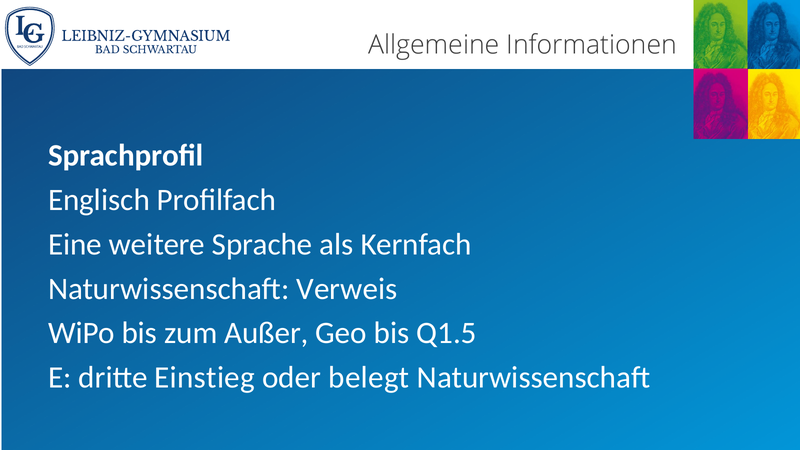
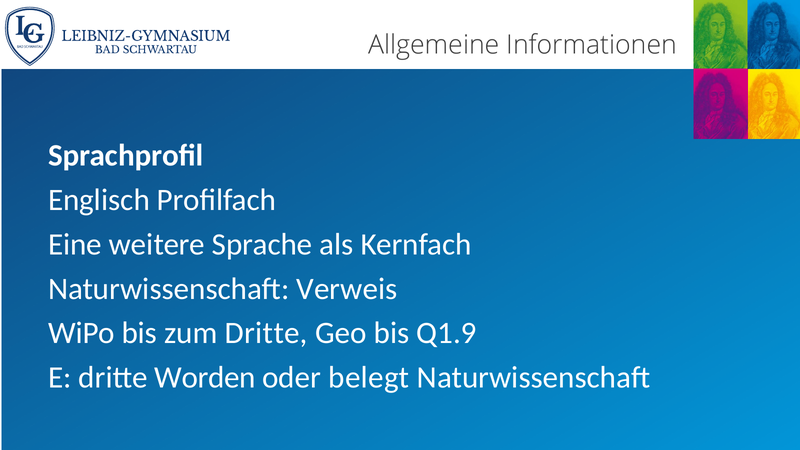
zum Außer: Außer -> Dritte (266, 333)
Q1.5: Q1.5 -> Q1.9 (447, 333)
Einstieg: Einstieg -> Worden (205, 378)
